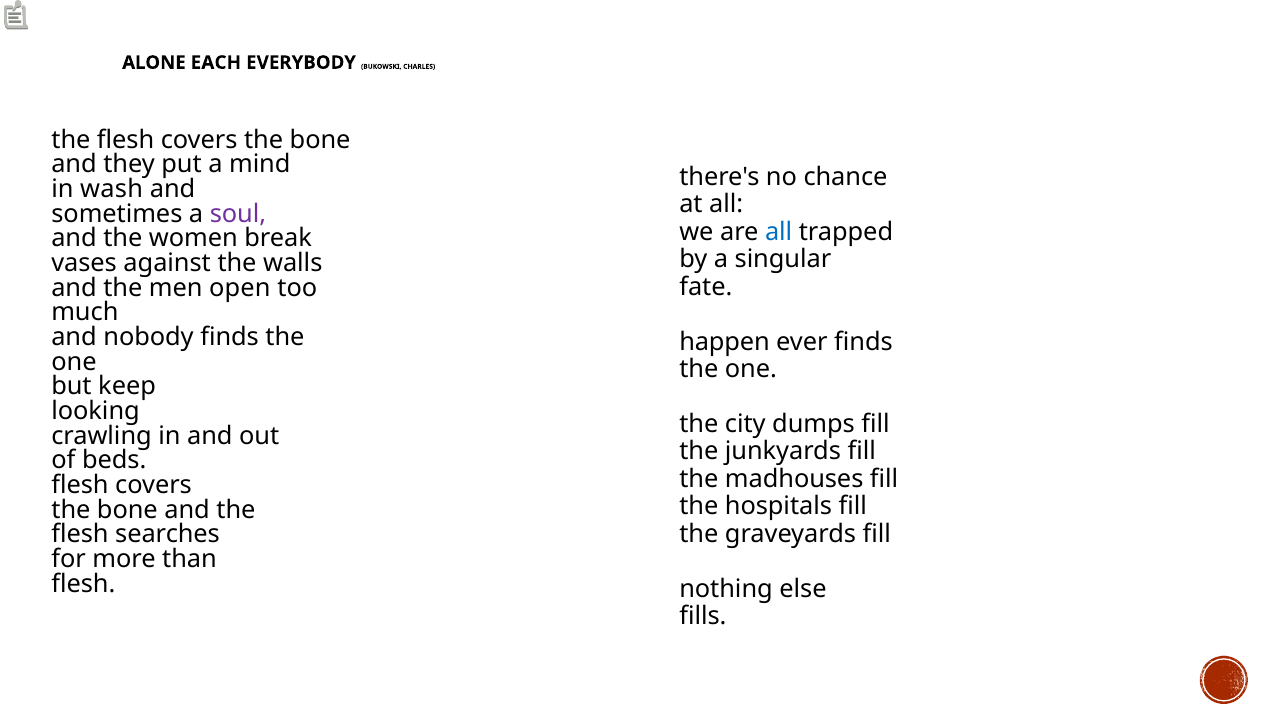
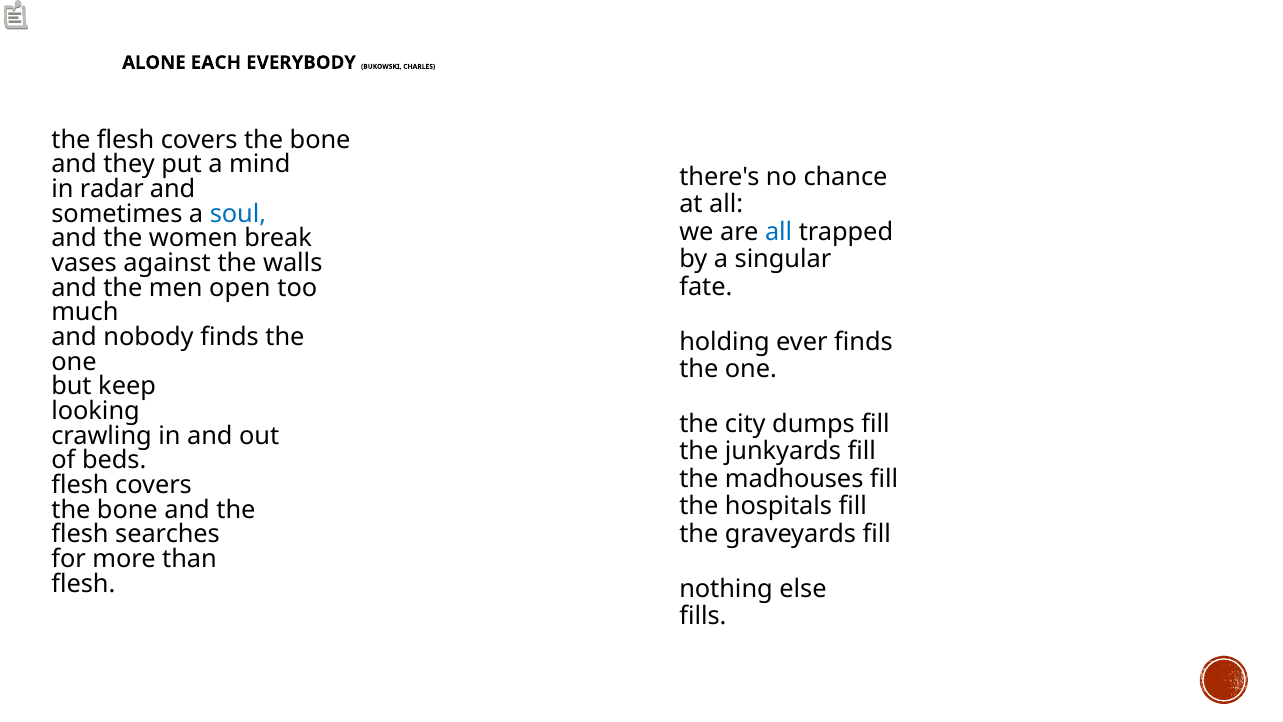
wash: wash -> radar (112, 189)
soul colour: purple -> blue (238, 214)
happen: happen -> holding (725, 342)
